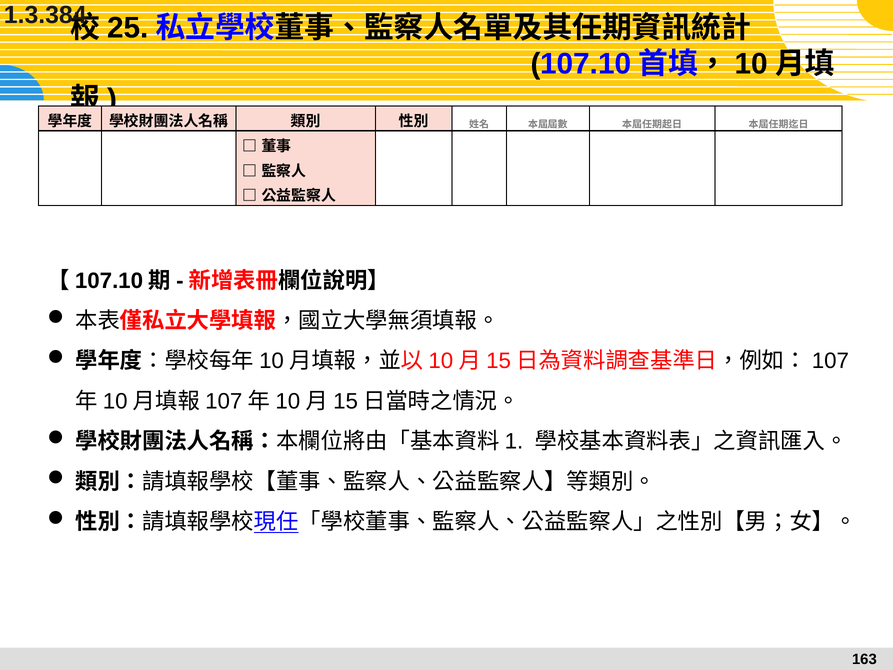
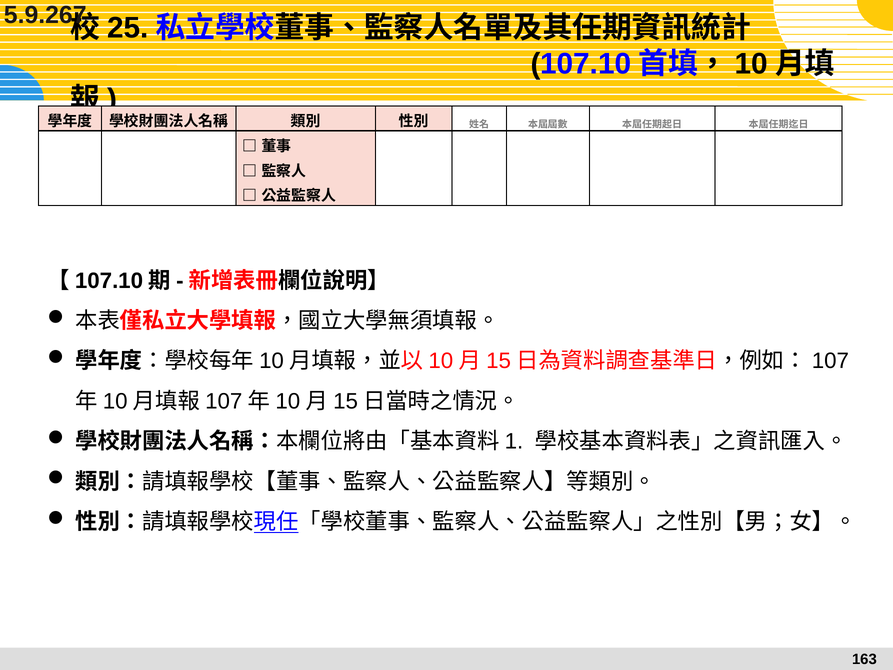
1.3.384: 1.3.384 -> 5.9.267 (45, 15)
